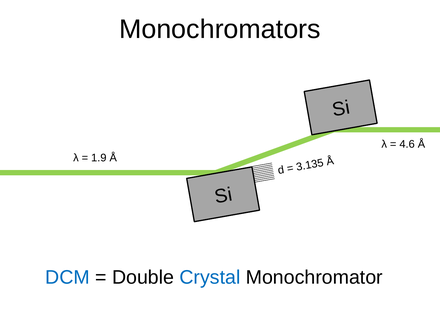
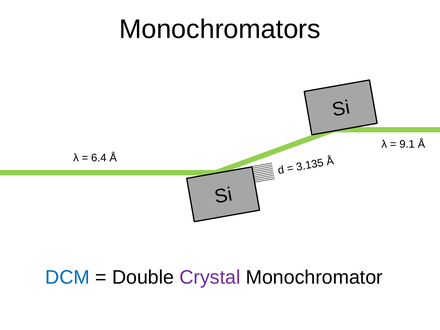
4.6: 4.6 -> 9.1 (407, 144)
1.9: 1.9 -> 6.4 (99, 158)
Crystal colour: blue -> purple (210, 277)
